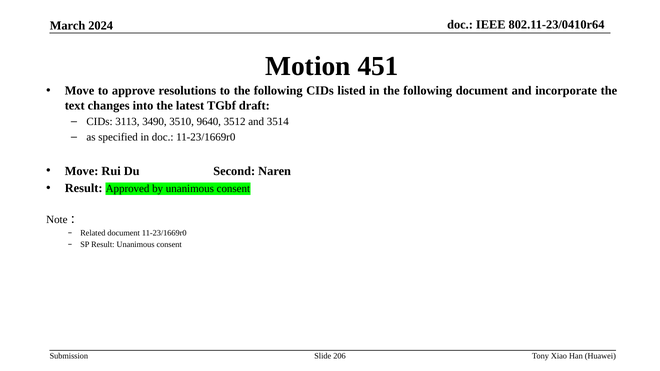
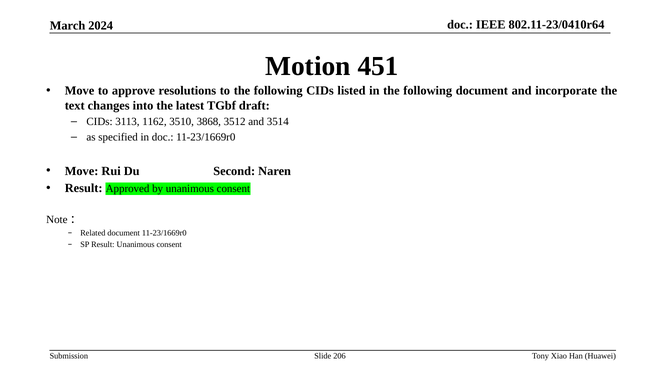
3490: 3490 -> 1162 (154, 122)
9640: 9640 -> 3868 (209, 122)
